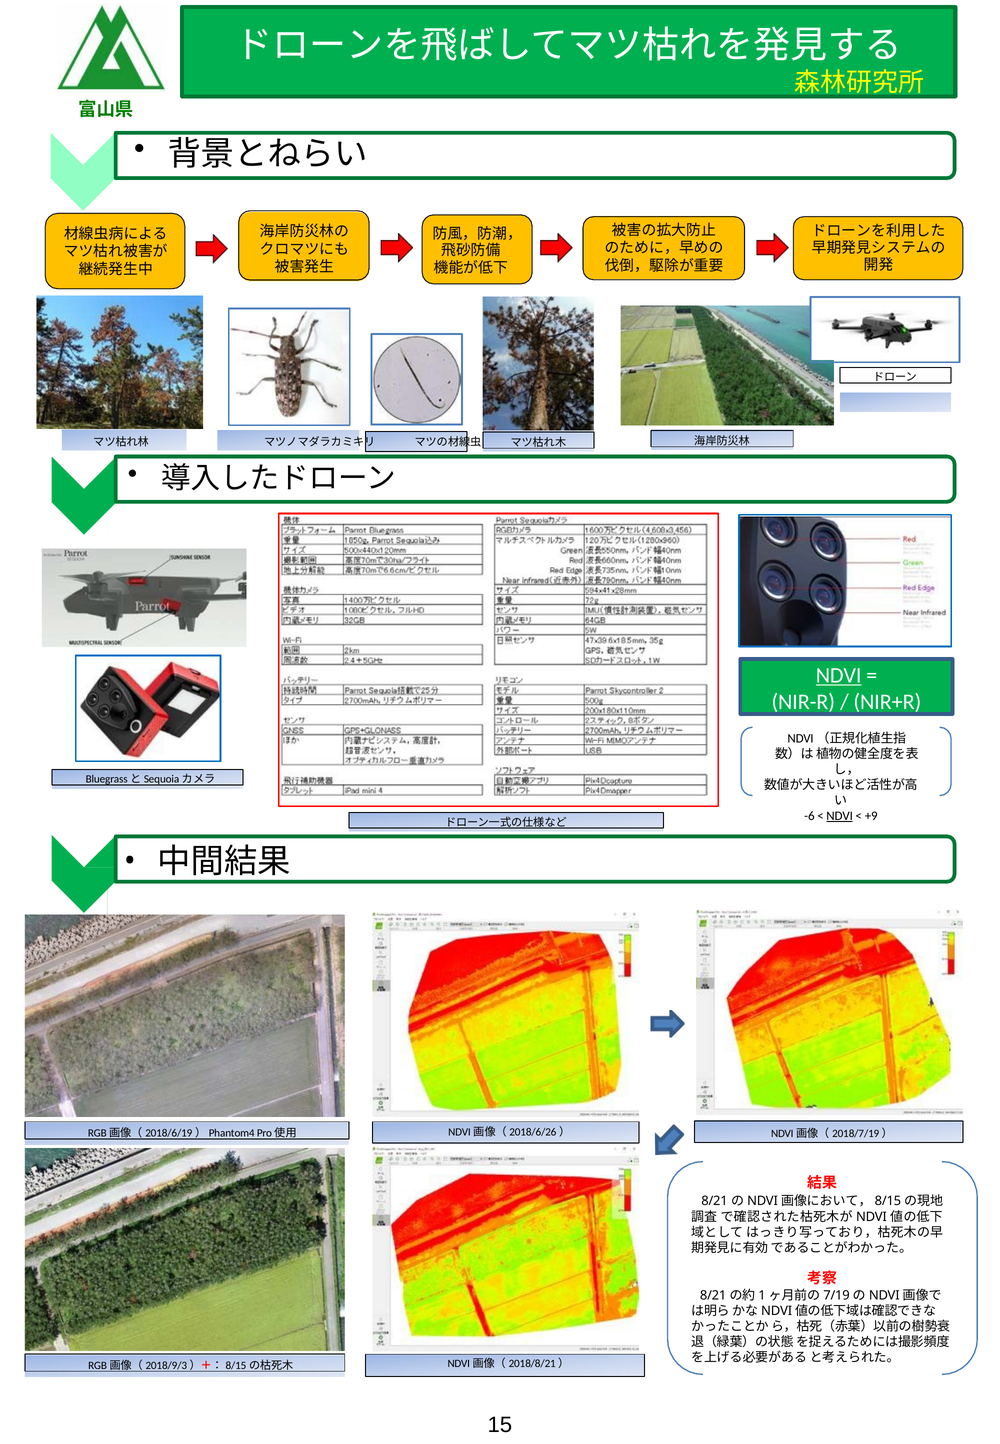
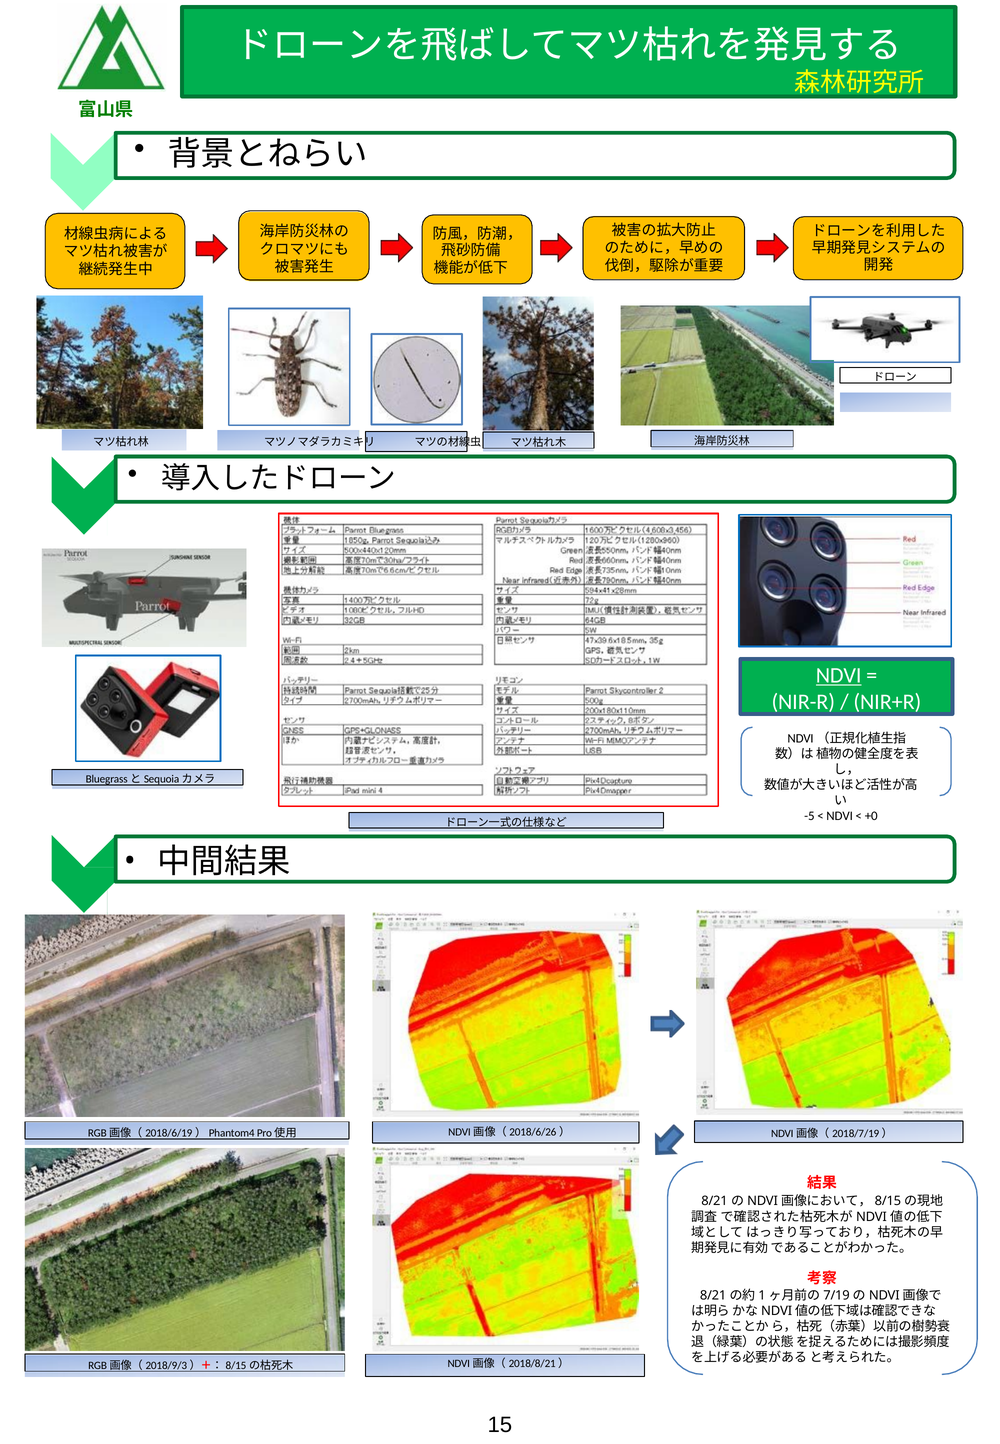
-6: -6 -> -5 (809, 816)
NDVI underline: present -> none (840, 816)
+9: +9 -> +0 (871, 816)
